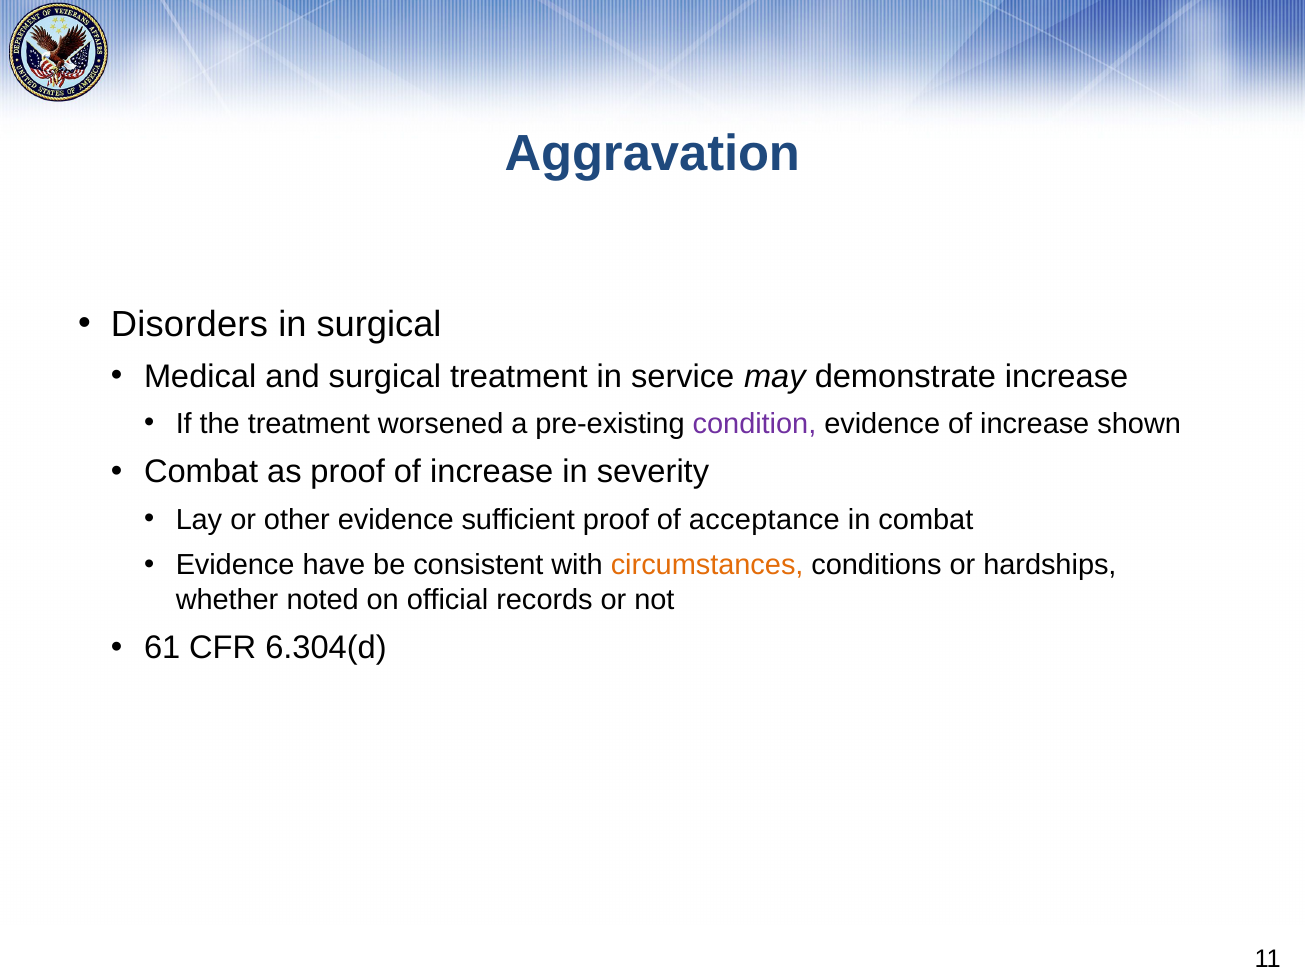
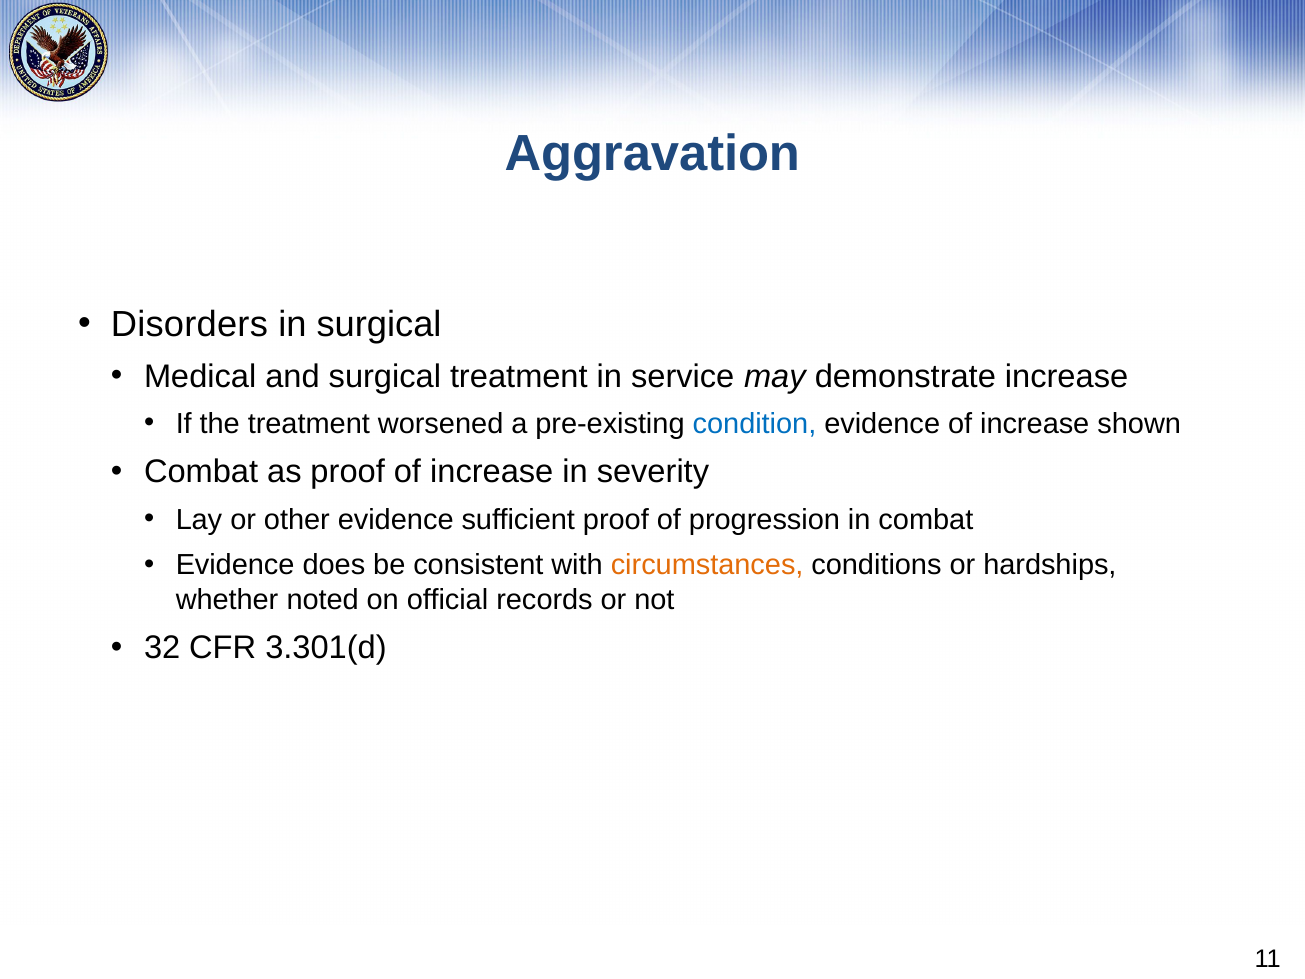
condition colour: purple -> blue (754, 424)
acceptance: acceptance -> progression (764, 520)
have: have -> does (334, 565)
61: 61 -> 32 (162, 648)
6.304(d: 6.304(d -> 3.301(d (326, 648)
